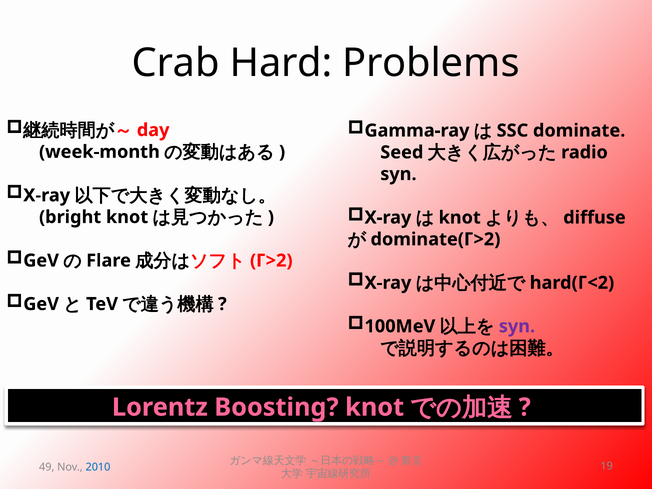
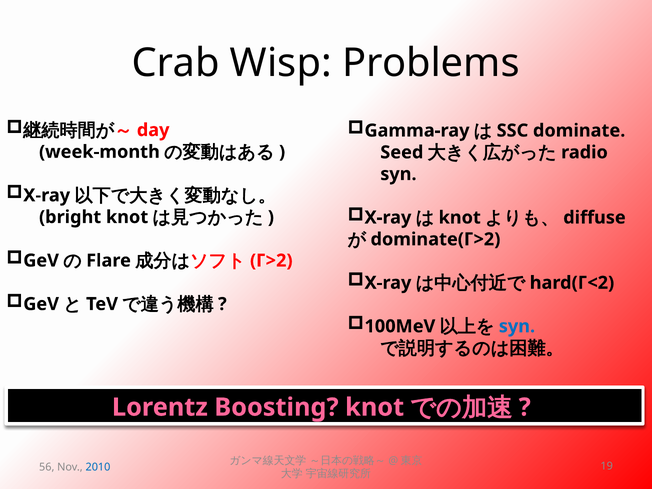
Hard: Hard -> Wisp (281, 63)
syn colour: purple -> blue (517, 326)
49: 49 -> 56 (47, 467)
